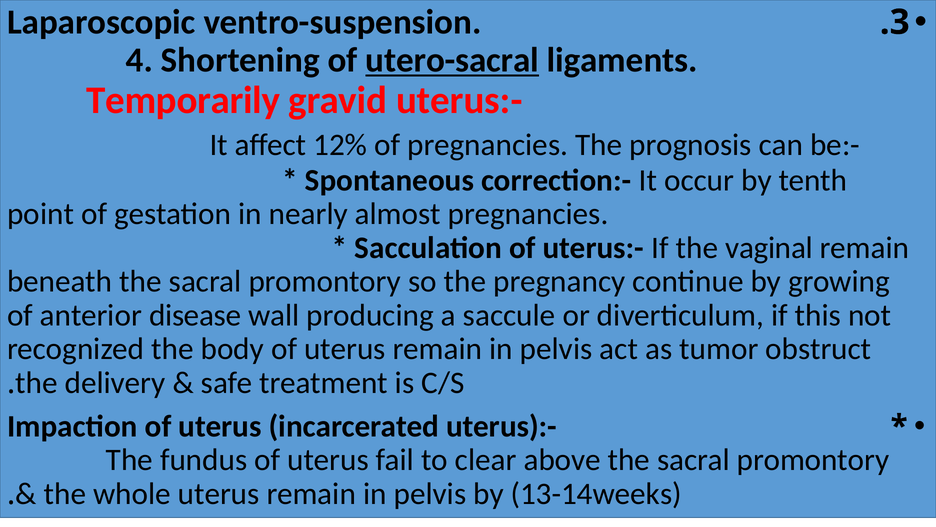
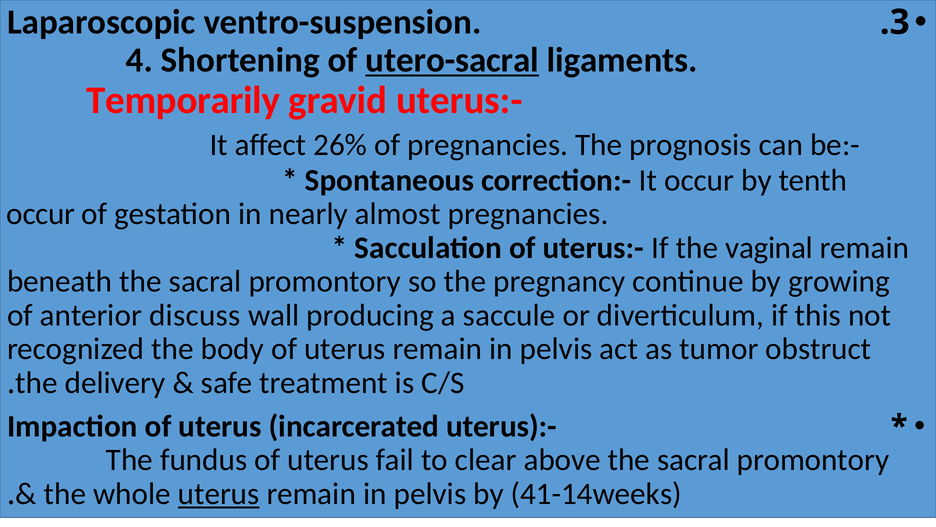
12%: 12% -> 26% (340, 145)
point: point -> occur (41, 214)
disease: disease -> discuss (195, 315)
uterus underline: none -> present (219, 493)
13-14weeks: 13-14weeks -> 41-14weeks (596, 493)
